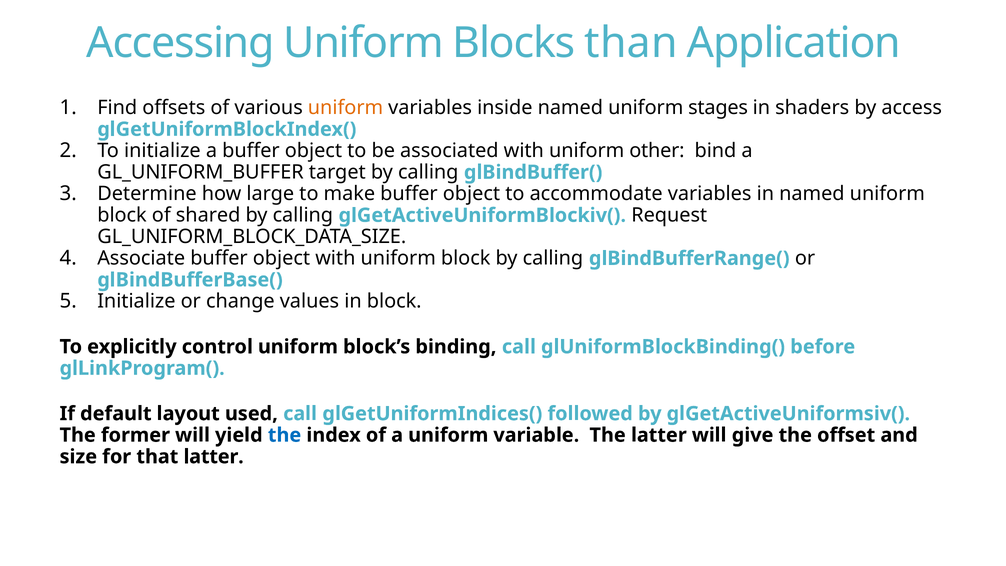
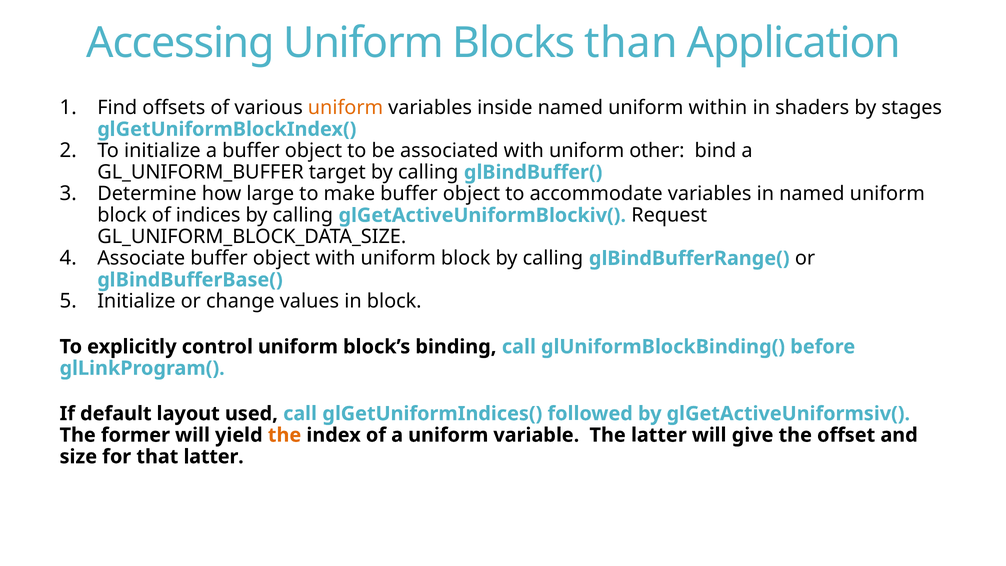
stages: stages -> within (718, 108)
access: access -> stages (912, 108)
shared: shared -> indices (208, 215)
the colour: blue -> orange (285, 435)
